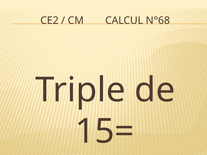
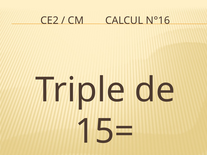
N°68: N°68 -> N°16 (158, 21)
